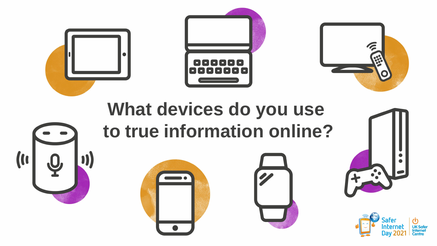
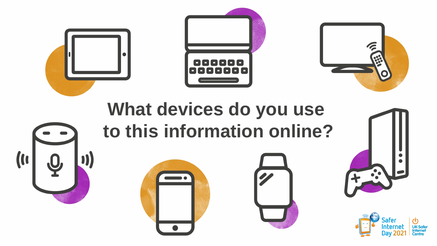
true: true -> this (142, 131)
